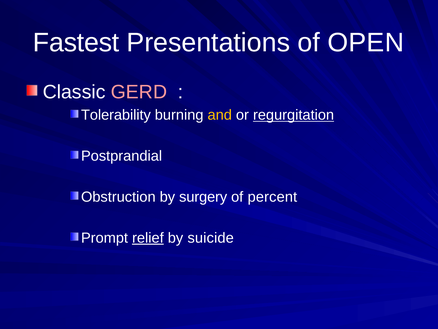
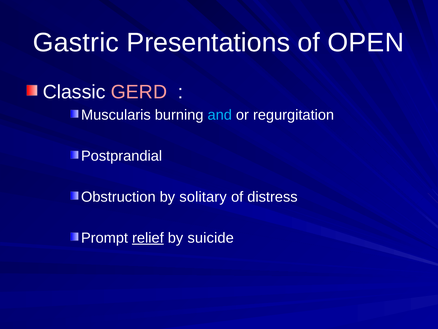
Fastest: Fastest -> Gastric (76, 43)
Tolerability: Tolerability -> Muscularis (116, 115)
and colour: yellow -> light blue (220, 115)
regurgitation underline: present -> none (294, 115)
surgery: surgery -> solitary (203, 197)
percent: percent -> distress (272, 197)
